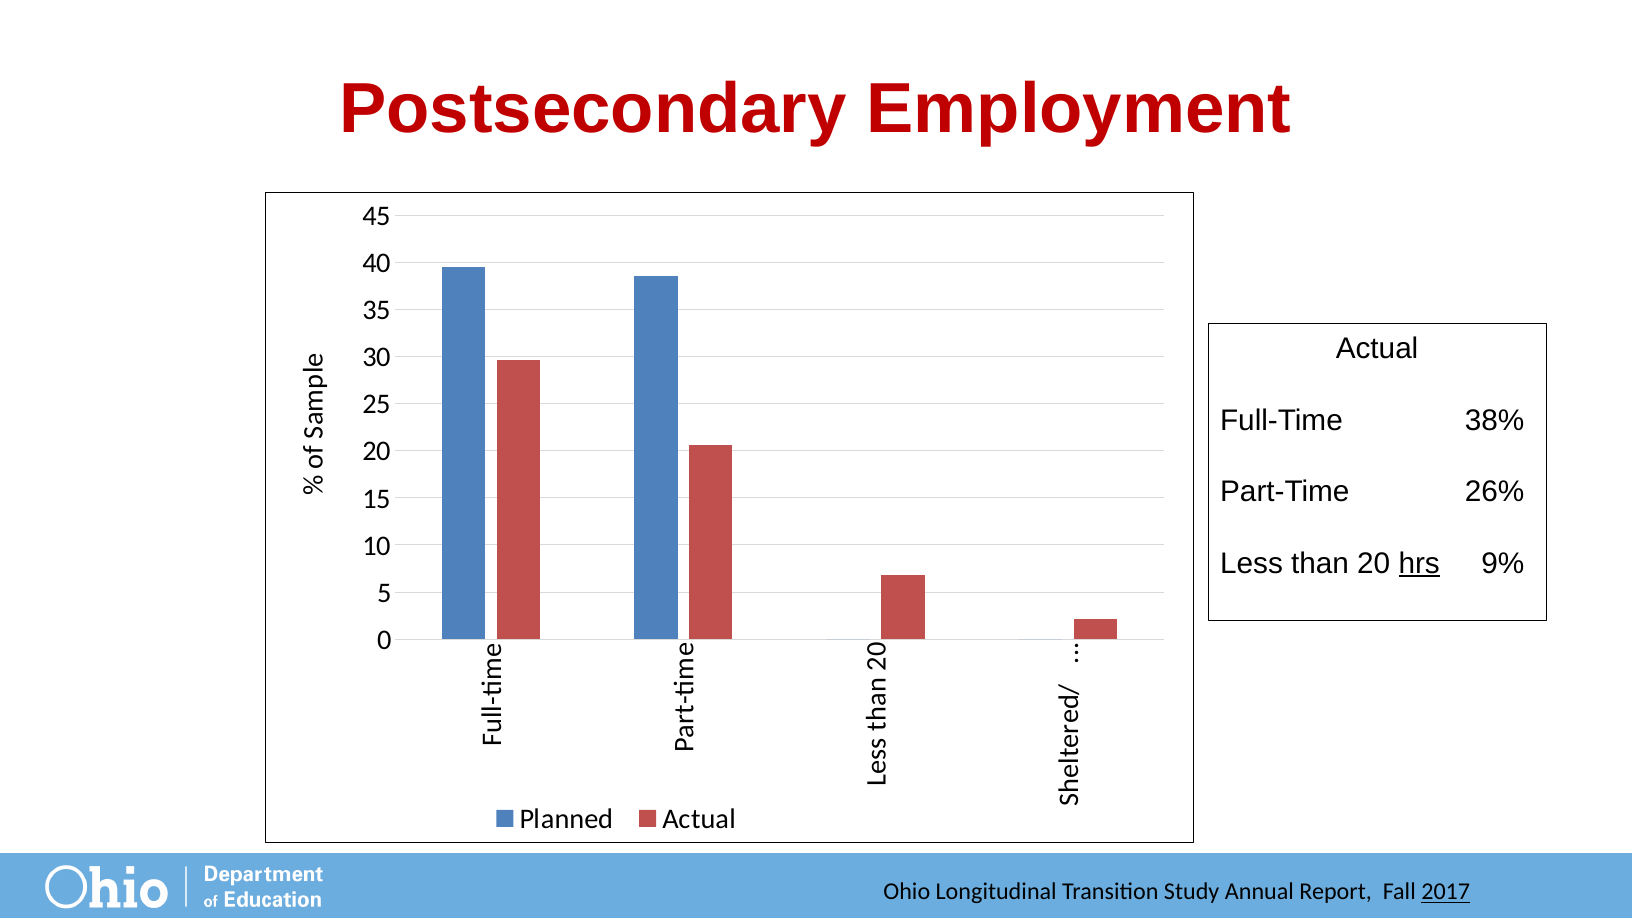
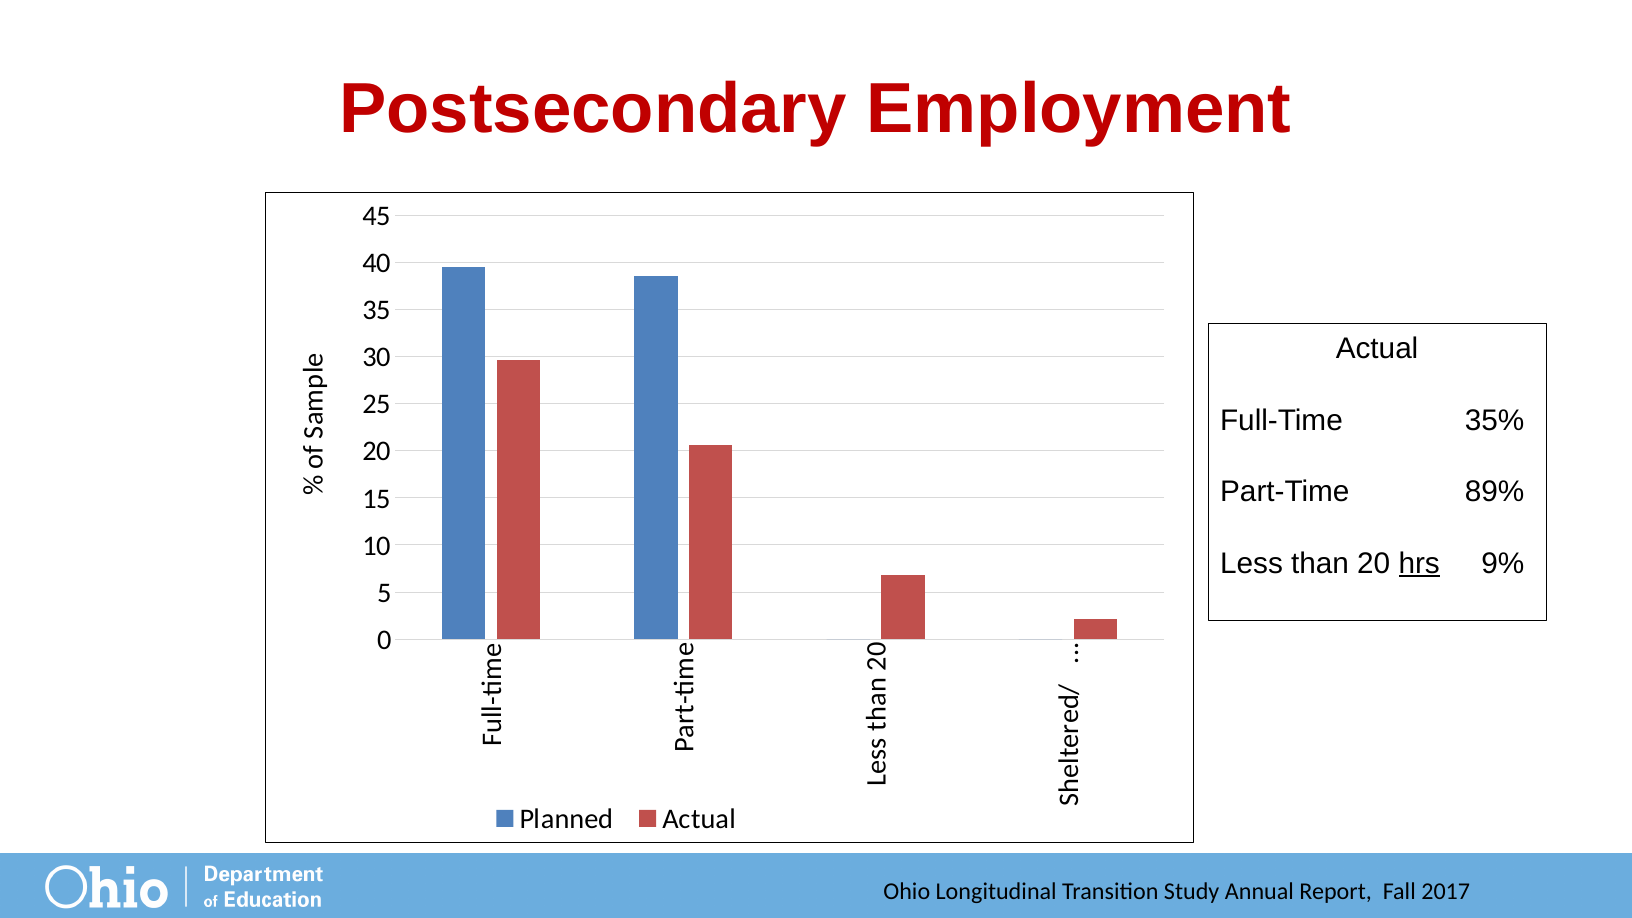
38%: 38% -> 35% (1495, 420)
26%: 26% -> 89% (1495, 492)
2017 underline: present -> none (1446, 892)
